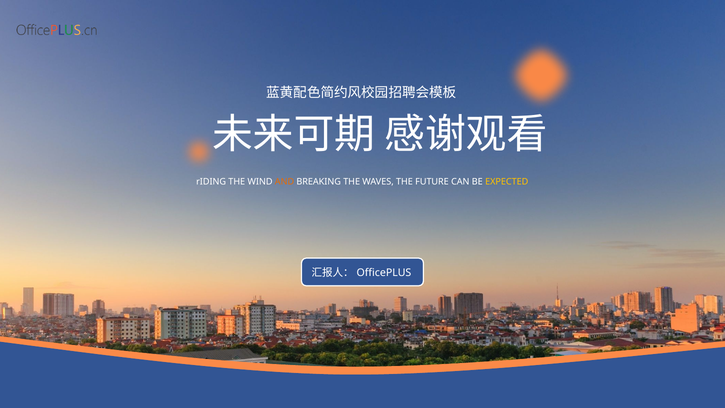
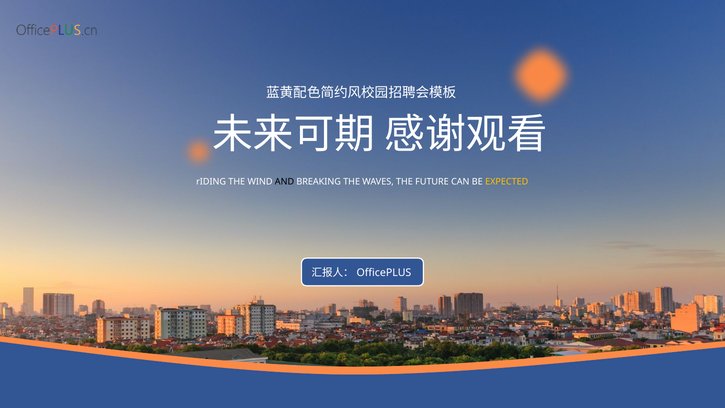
AND colour: orange -> black (284, 182)
